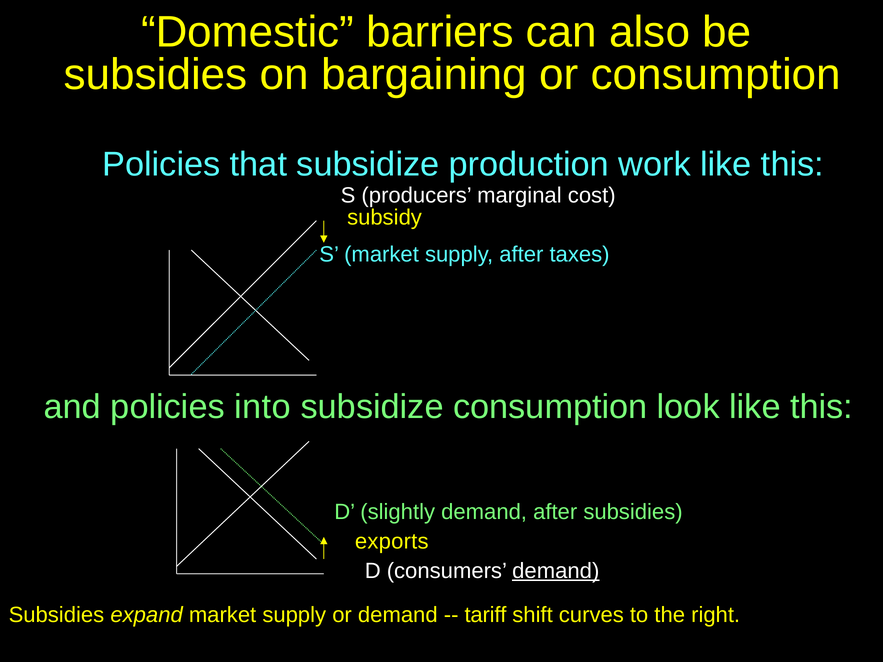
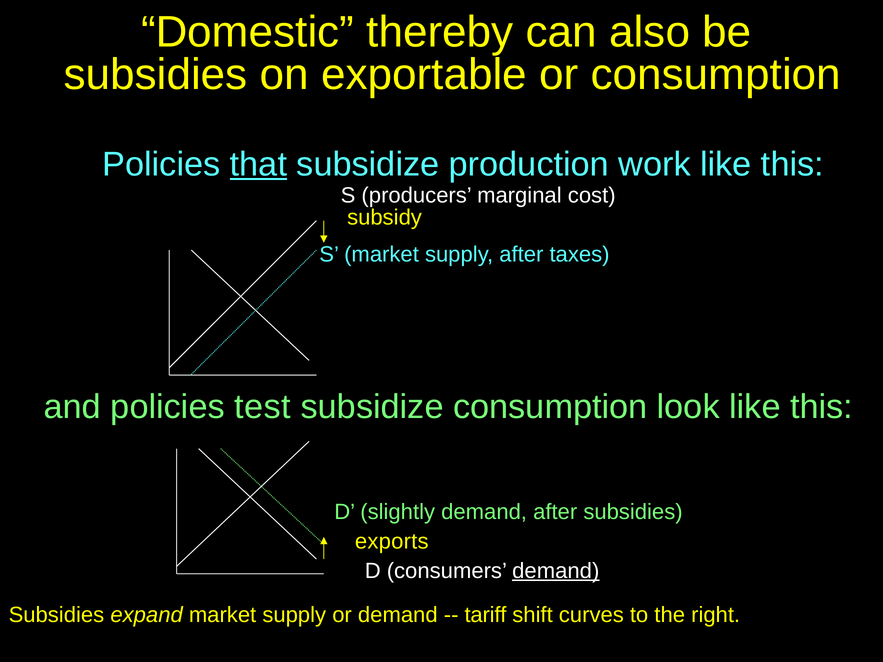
barriers: barriers -> thereby (440, 32)
bargaining: bargaining -> exportable (424, 74)
that underline: none -> present (258, 164)
into: into -> test (263, 407)
